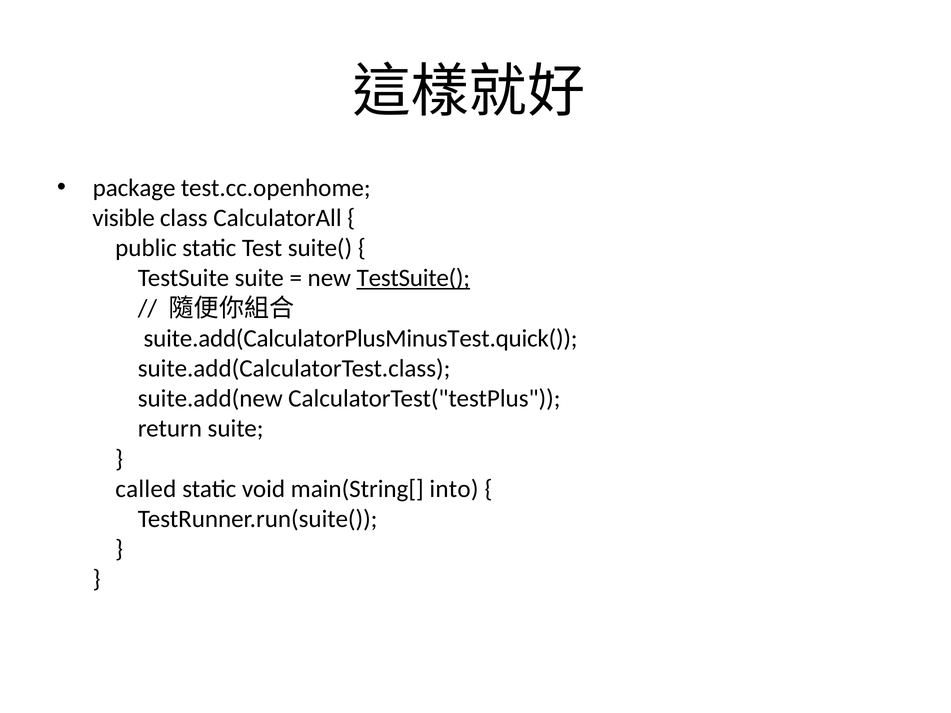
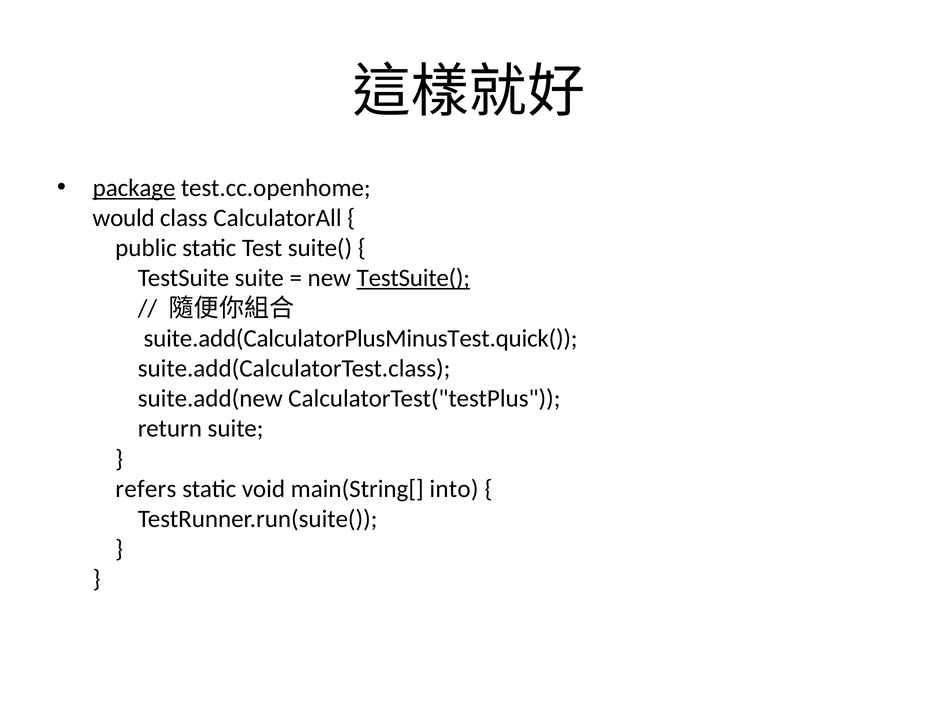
package underline: none -> present (134, 188)
visible: visible -> would (124, 218)
called: called -> refers (146, 489)
